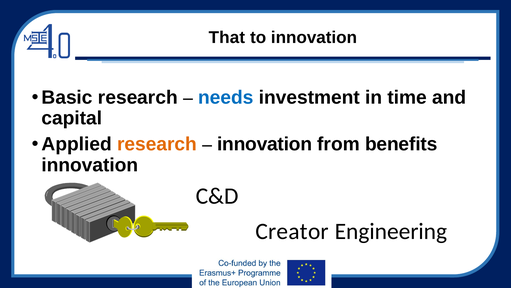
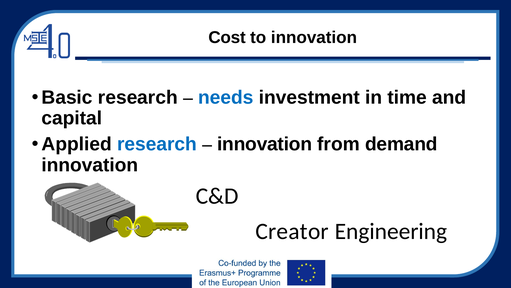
That: That -> Cost (227, 37)
research colour: orange -> blue (157, 144)
benefits: benefits -> demand (401, 144)
